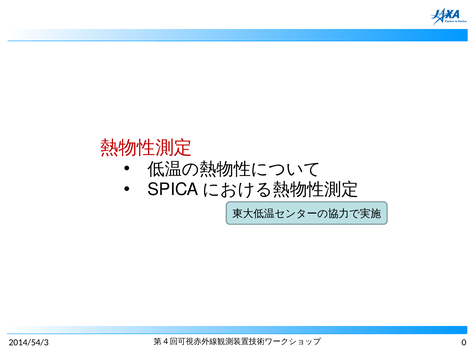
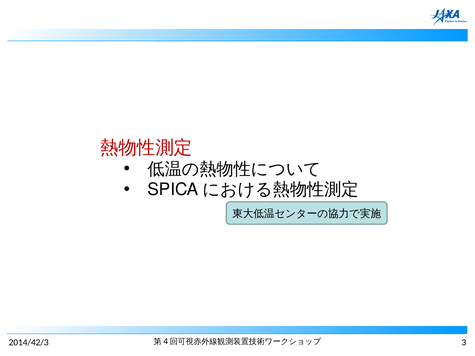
2014/54/3: 2014/54/3 -> 2014/42/3 (29, 343)
0: 0 -> 3 (464, 343)
